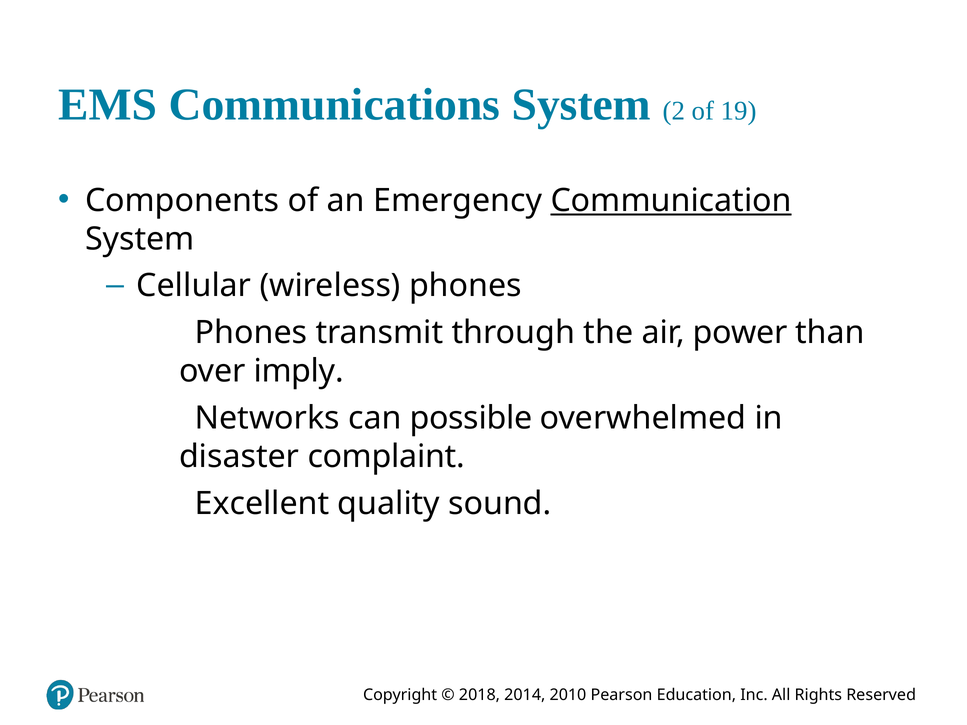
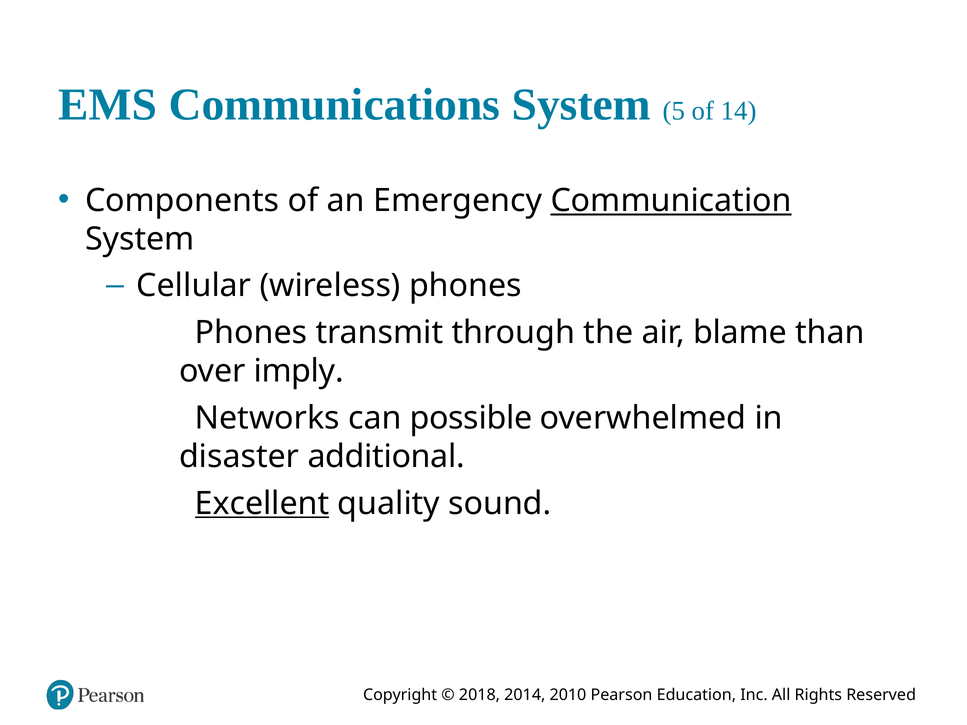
2: 2 -> 5 (674, 111)
19: 19 -> 14 (739, 111)
power: power -> blame (740, 333)
complaint: complaint -> additional (386, 457)
Excellent underline: none -> present (262, 504)
